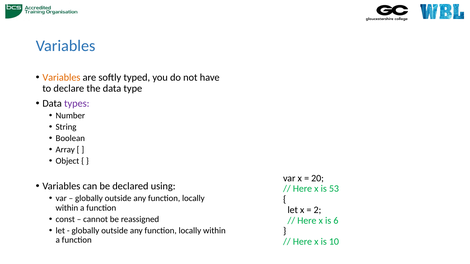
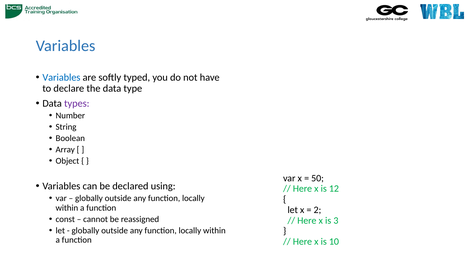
Variables colour: orange -> blue (61, 78)
20: 20 -> 50 (318, 178)
53: 53 -> 12 (334, 189)
6: 6 -> 3 (336, 221)
